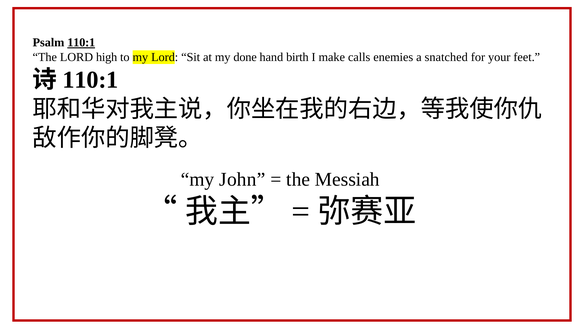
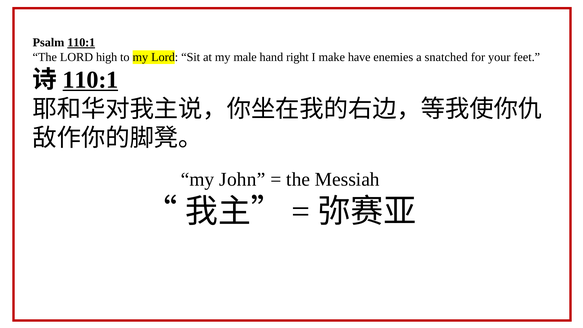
done: done -> male (245, 57)
birth: birth -> right (297, 57)
calls: calls -> have (359, 57)
110:1 underline: none -> present (90, 80)
